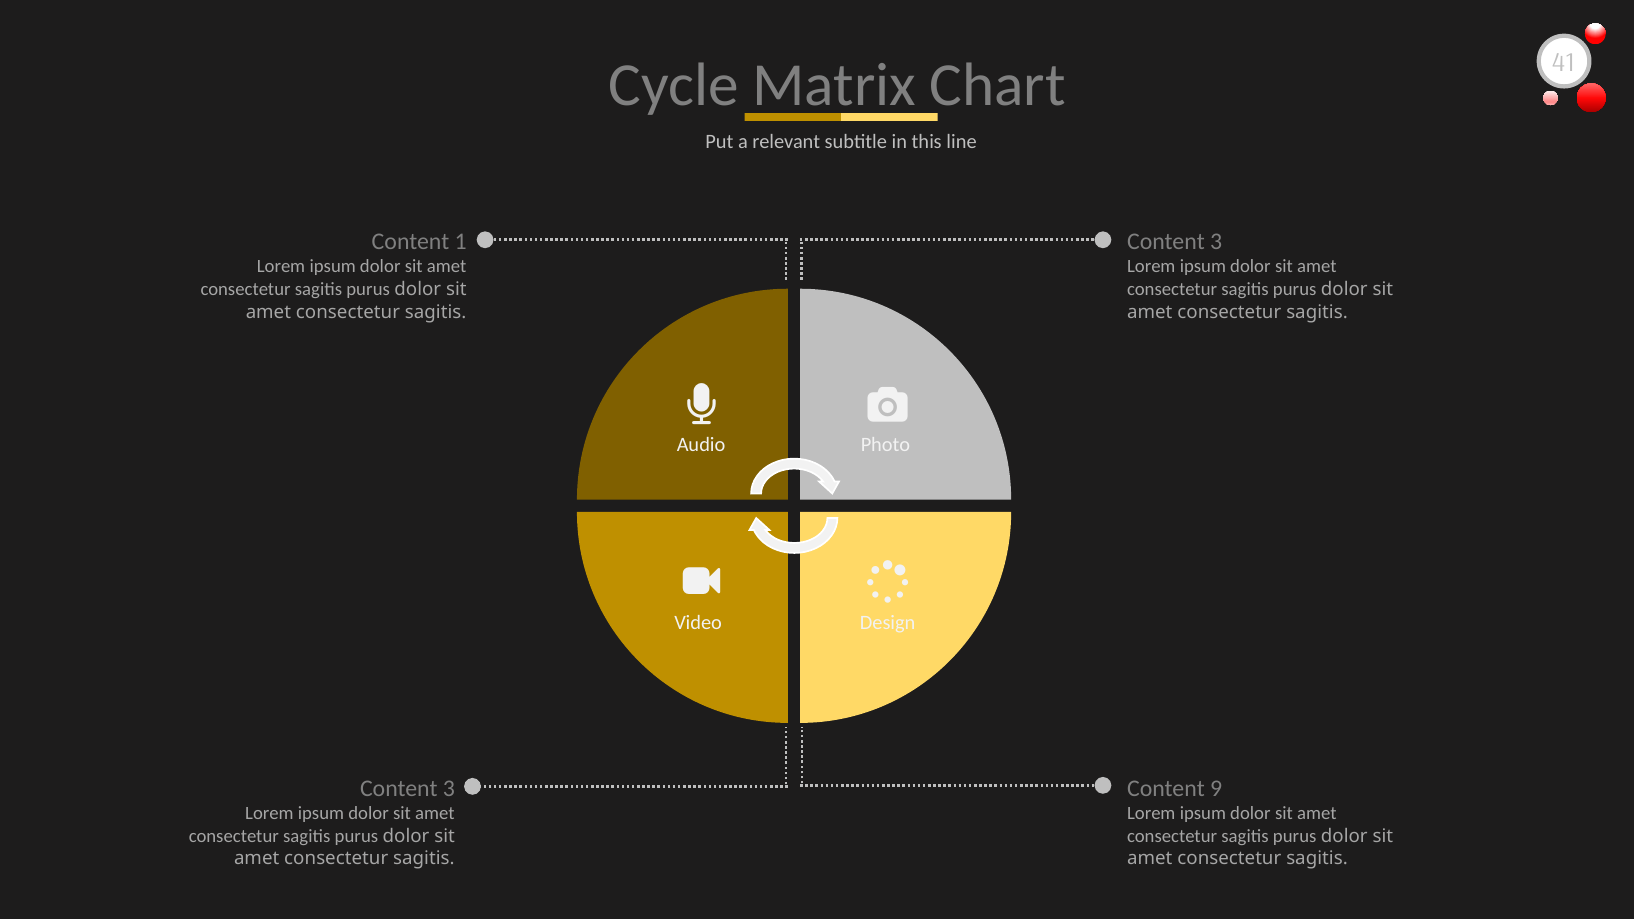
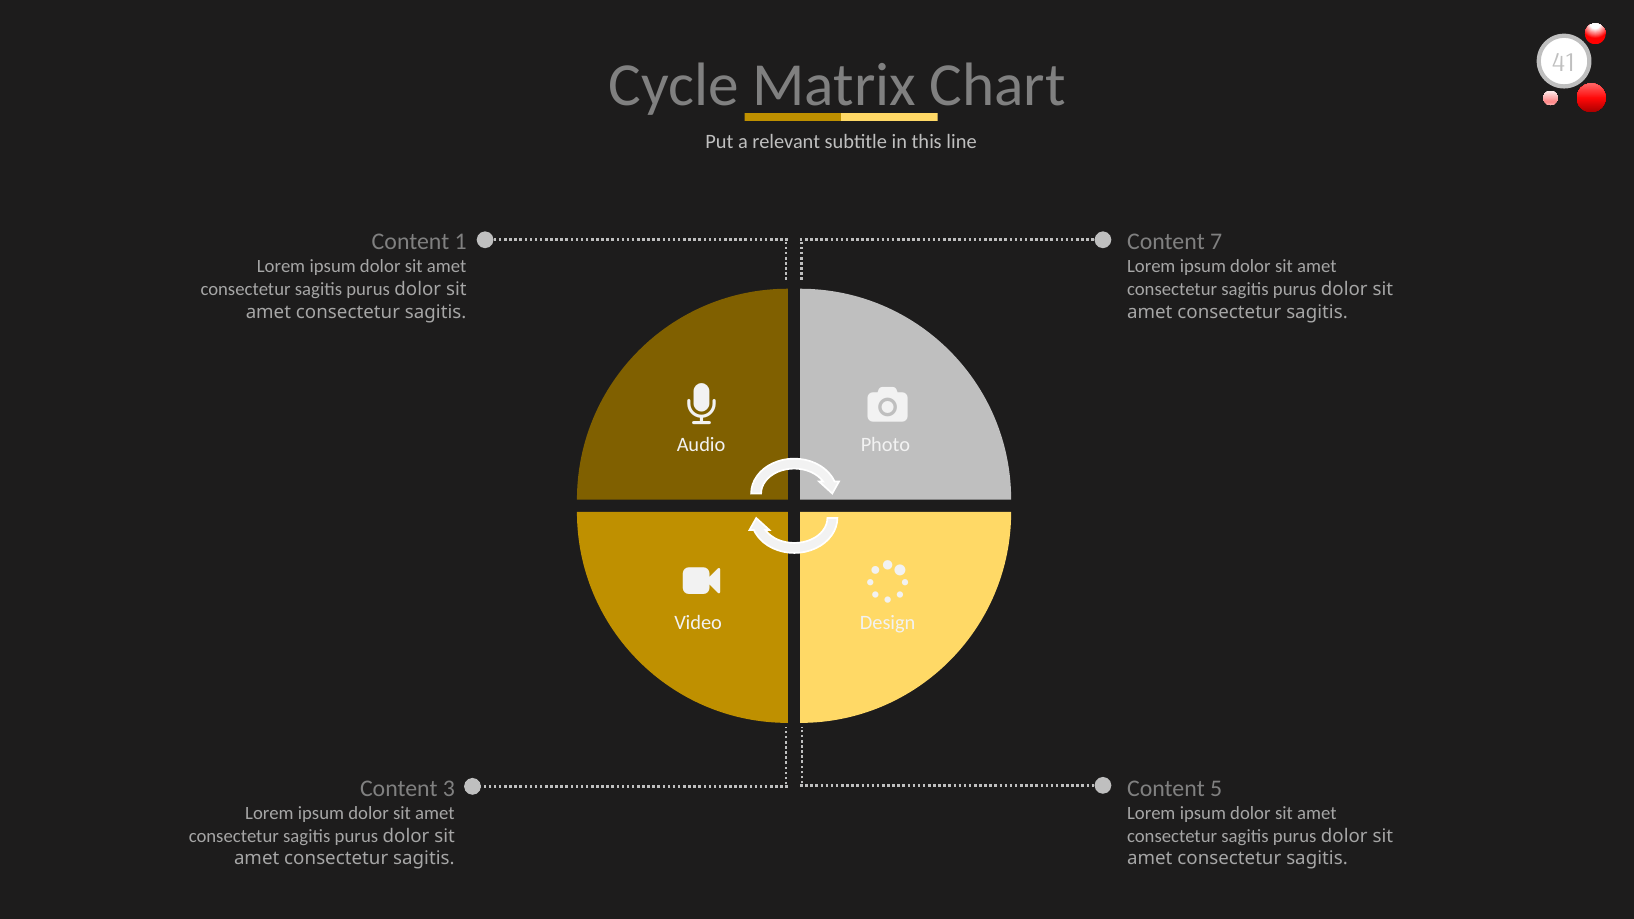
3: 3 -> 7 (1216, 242)
9: 9 -> 5 (1216, 788)
